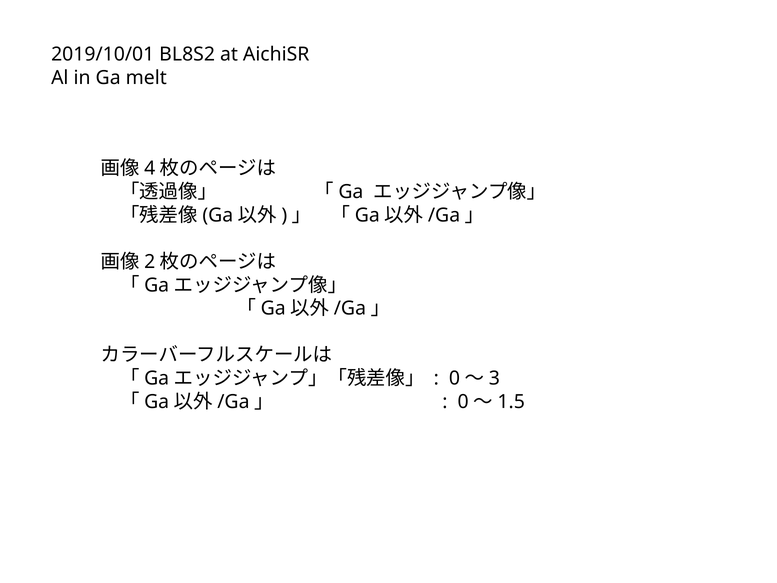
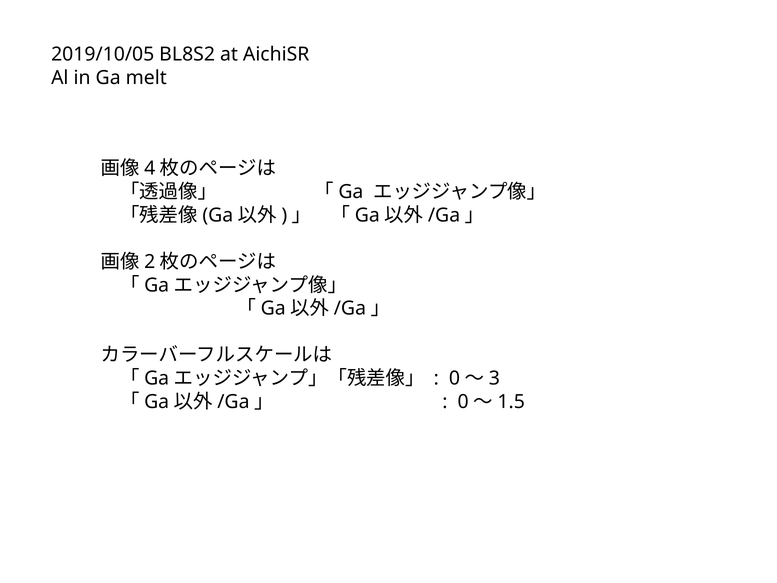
2019/10/01: 2019/10/01 -> 2019/10/05 (103, 55)
